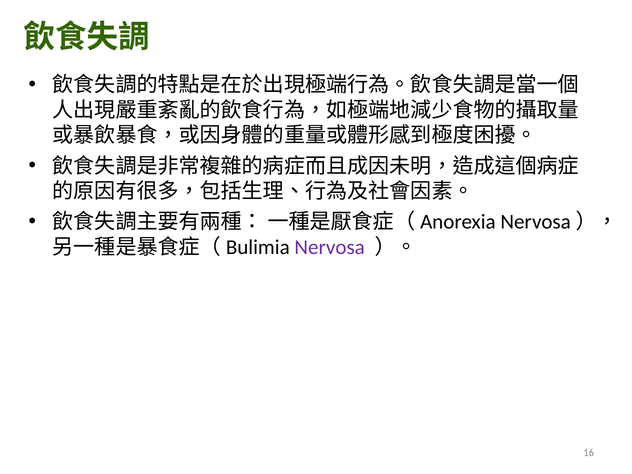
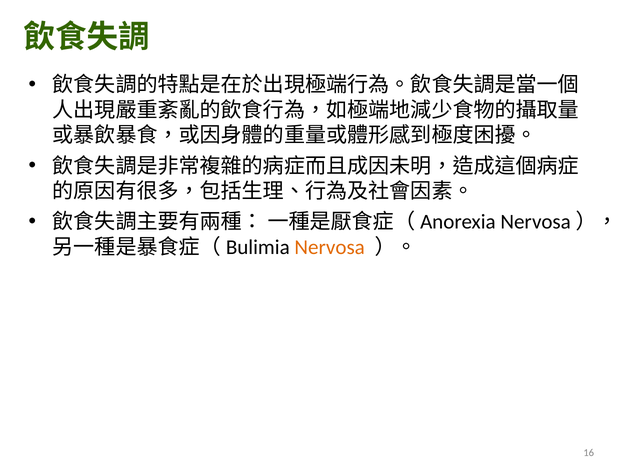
Nervosa colour: purple -> orange (330, 247)
